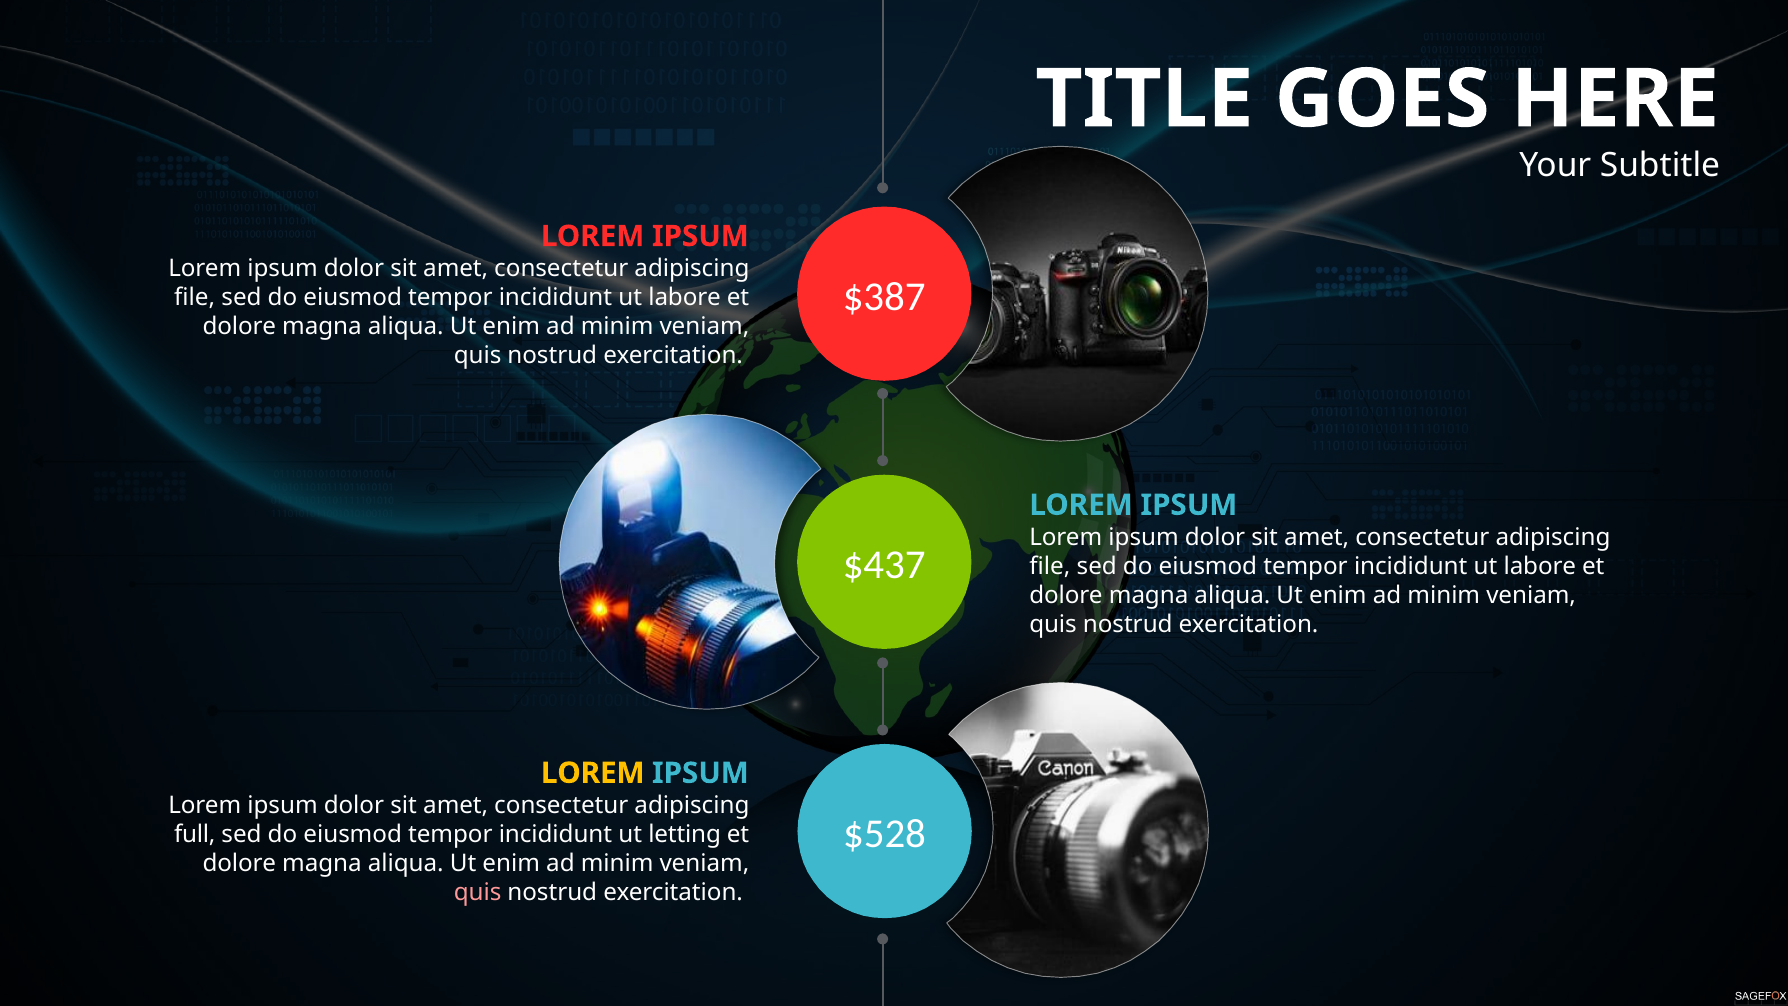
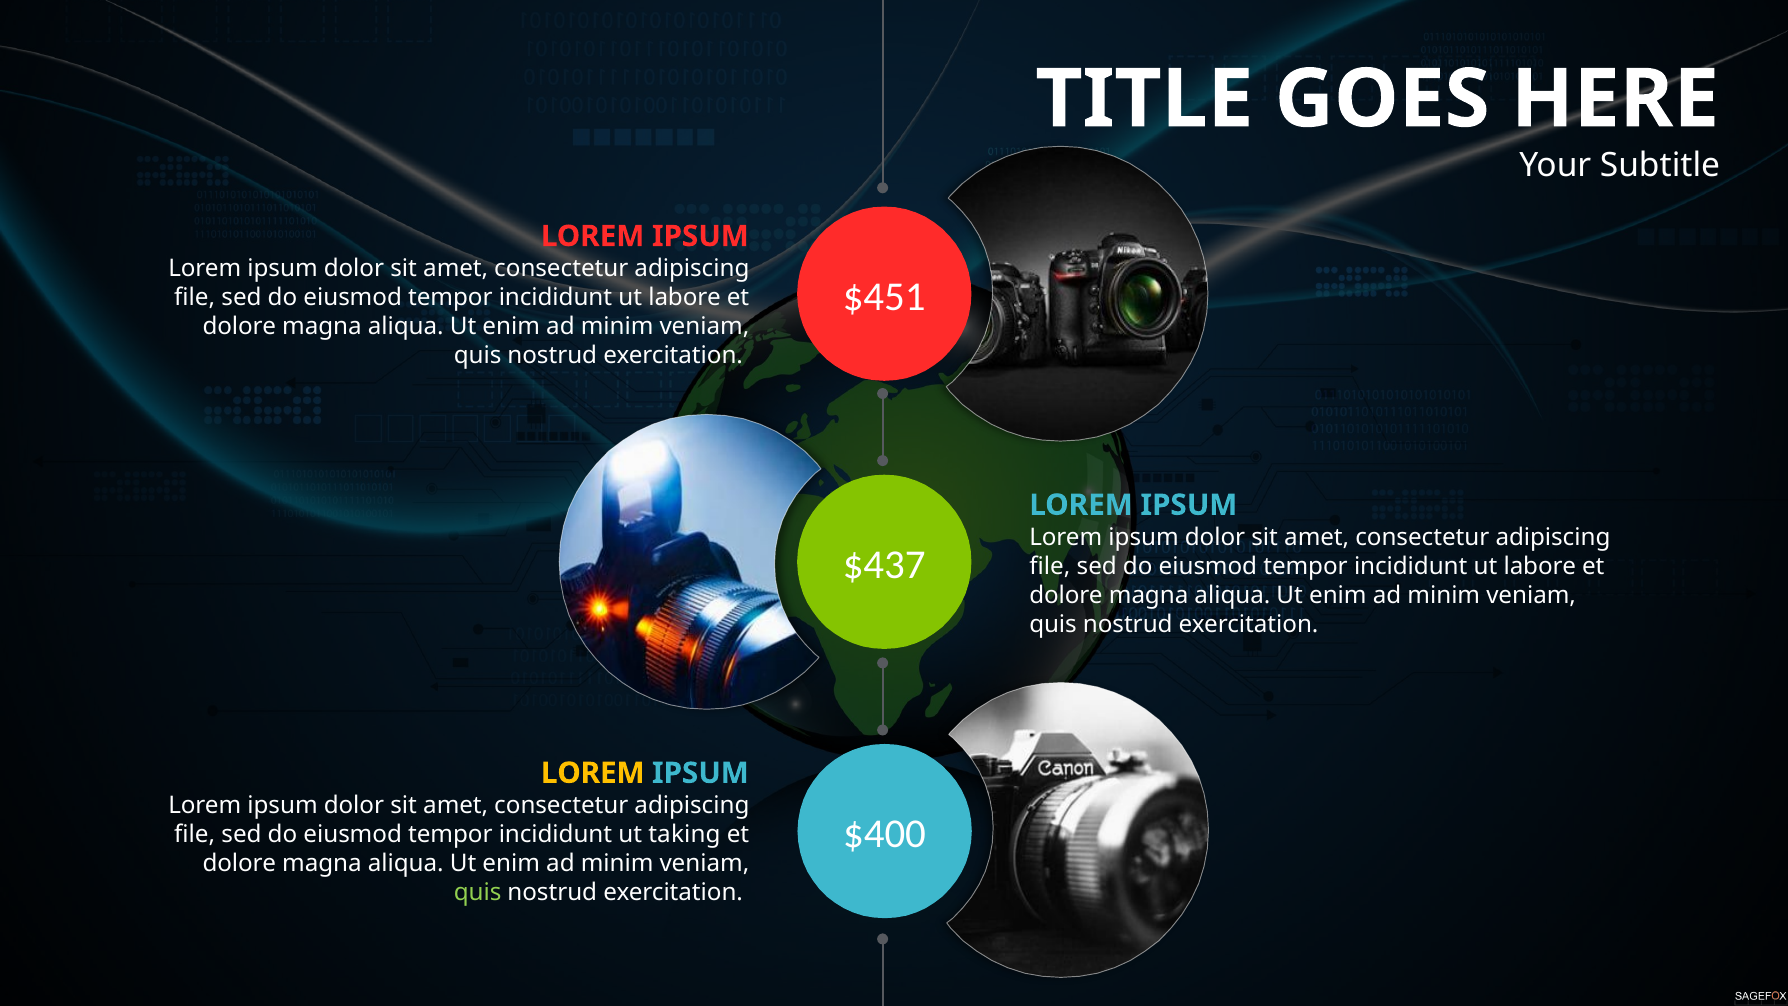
$387: $387 -> $451 (884, 296)
$528: $528 -> $400 (885, 834)
full: full -> file (195, 834)
letting: letting -> taking (684, 834)
quis colour: pink -> light green (478, 892)
